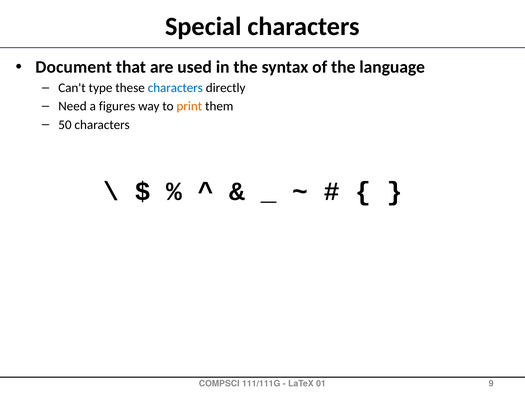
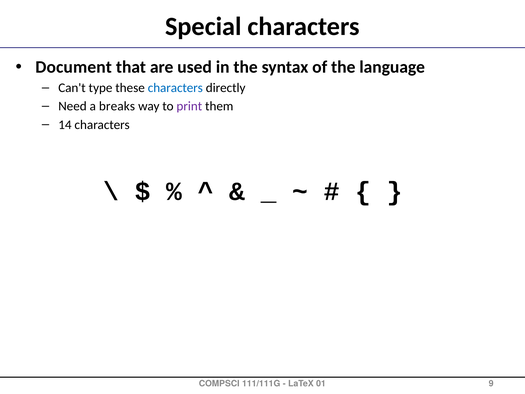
figures: figures -> breaks (117, 106)
print colour: orange -> purple (189, 106)
50: 50 -> 14 (65, 125)
